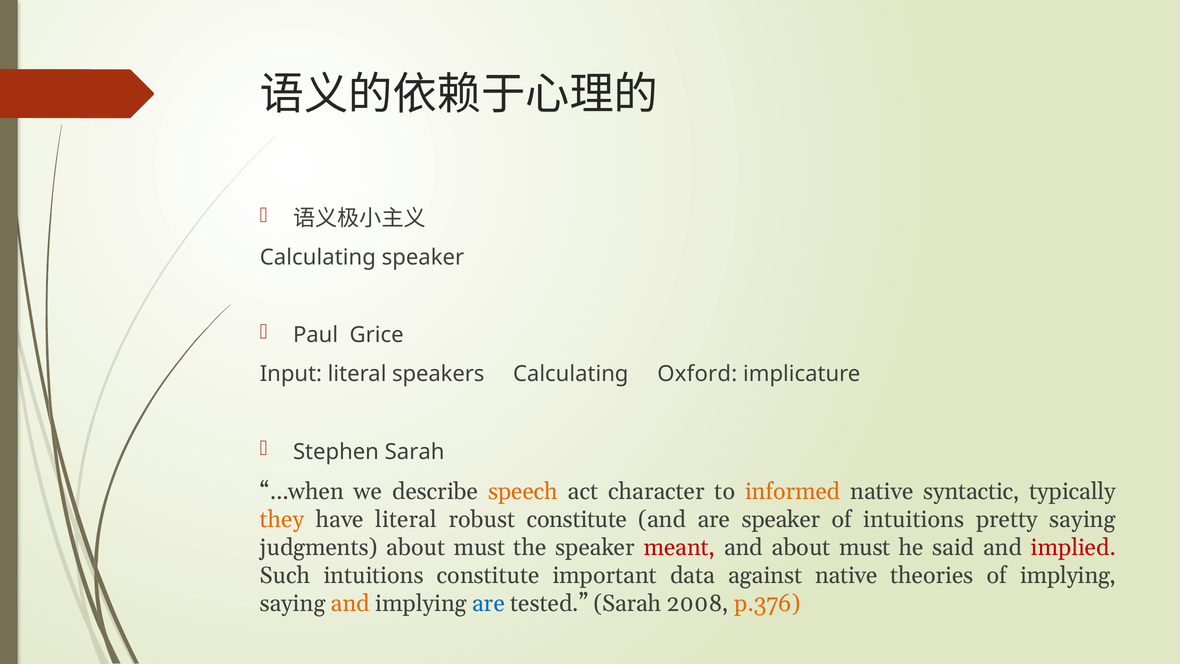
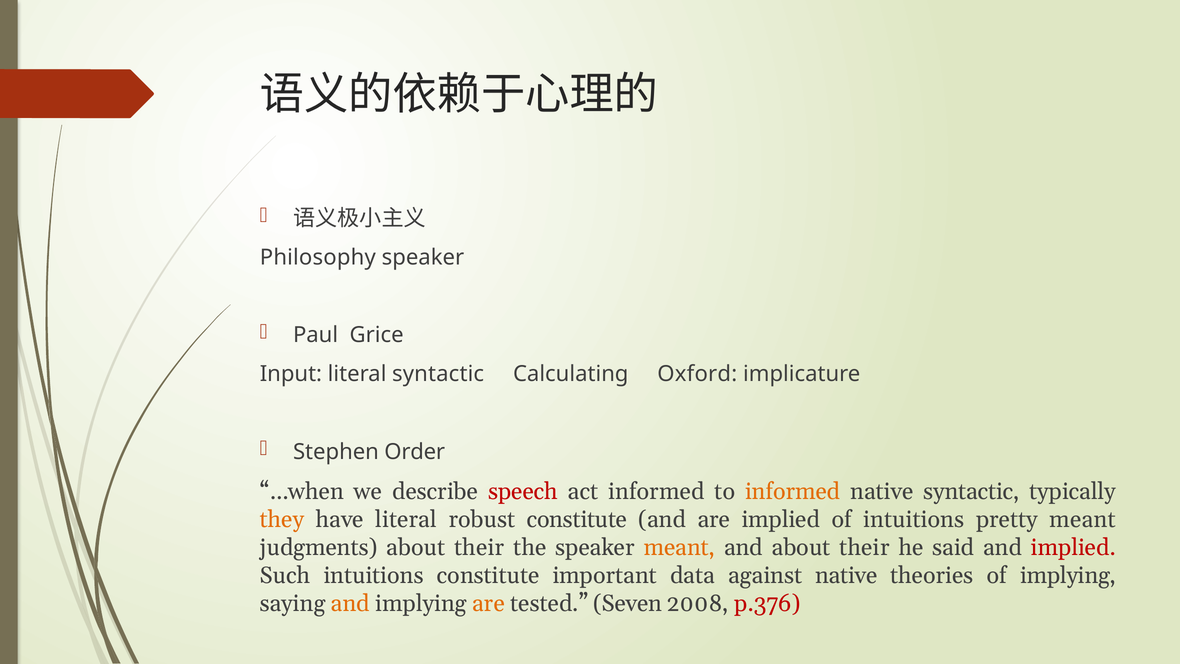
Calculating: Calculating -> Philosophy (318, 257)
literal speakers: speakers -> syntactic (438, 374)
Stephen Sarah: Sarah -> Order (415, 452)
speech colour: orange -> red (523, 491)
act character: character -> informed (656, 491)
are speaker: speaker -> implied (781, 519)
pretty saying: saying -> meant (1082, 519)
judgments about must: must -> their (479, 547)
meant colour: red -> orange (679, 547)
and about must: must -> their (864, 547)
are colour: blue -> orange (489, 603)
tested Sarah: Sarah -> Seven (628, 603)
p.376 colour: orange -> red (767, 603)
